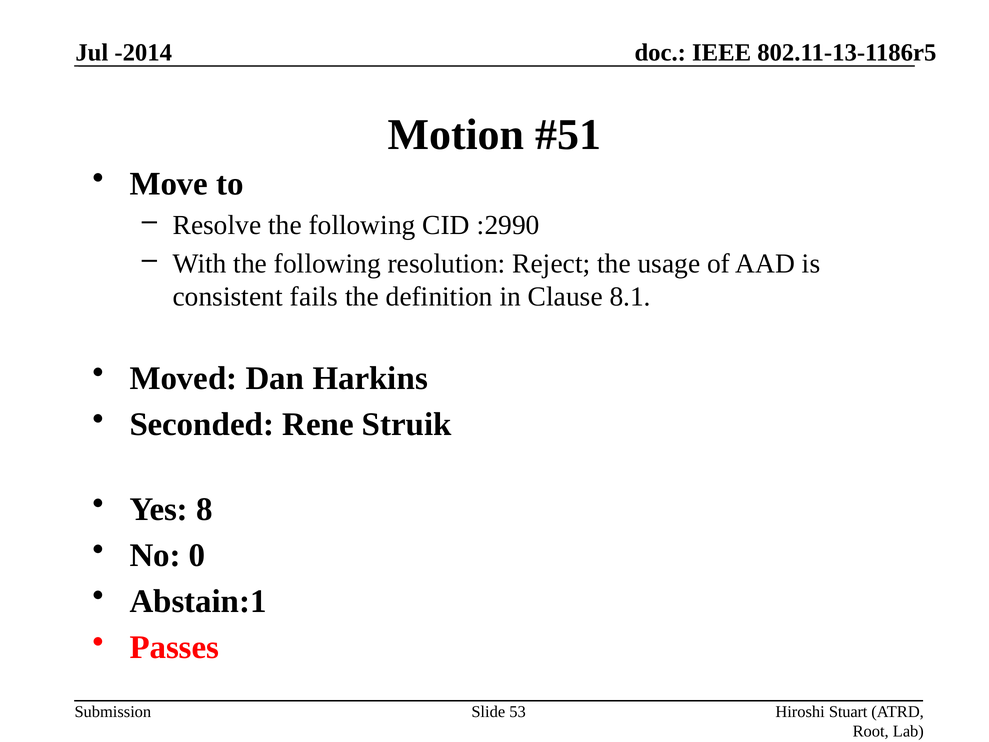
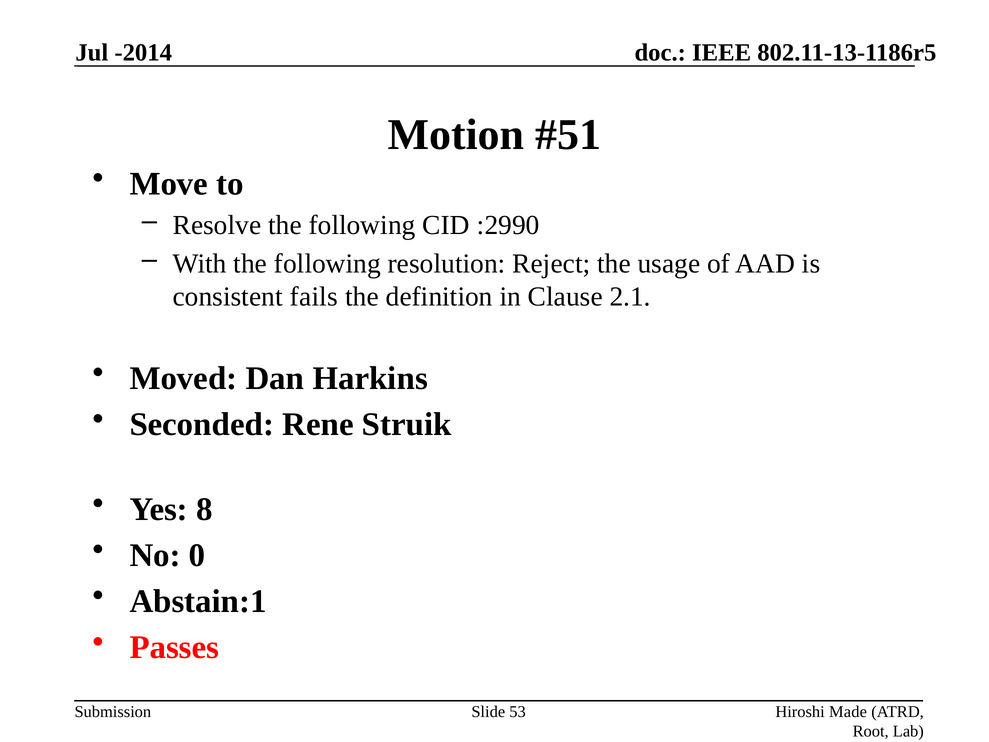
8.1: 8.1 -> 2.1 (630, 297)
Stuart: Stuart -> Made (848, 711)
